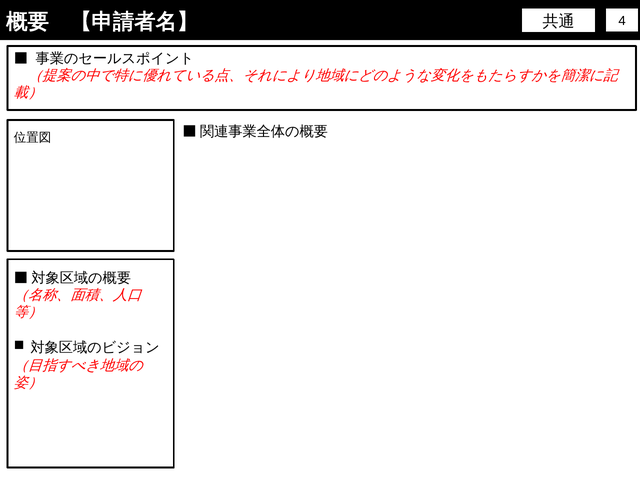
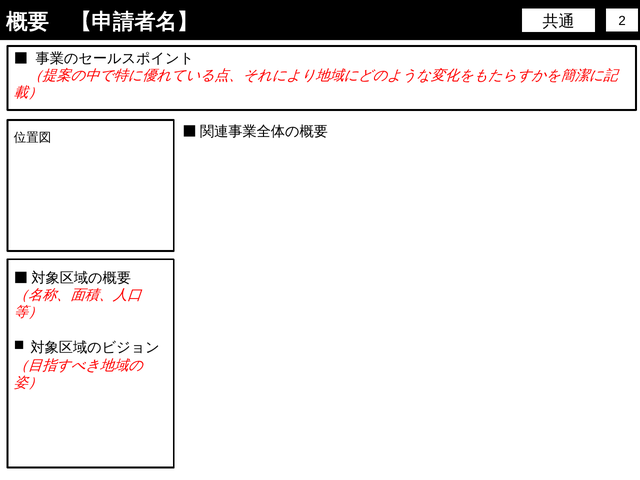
4: 4 -> 2 (622, 21)
